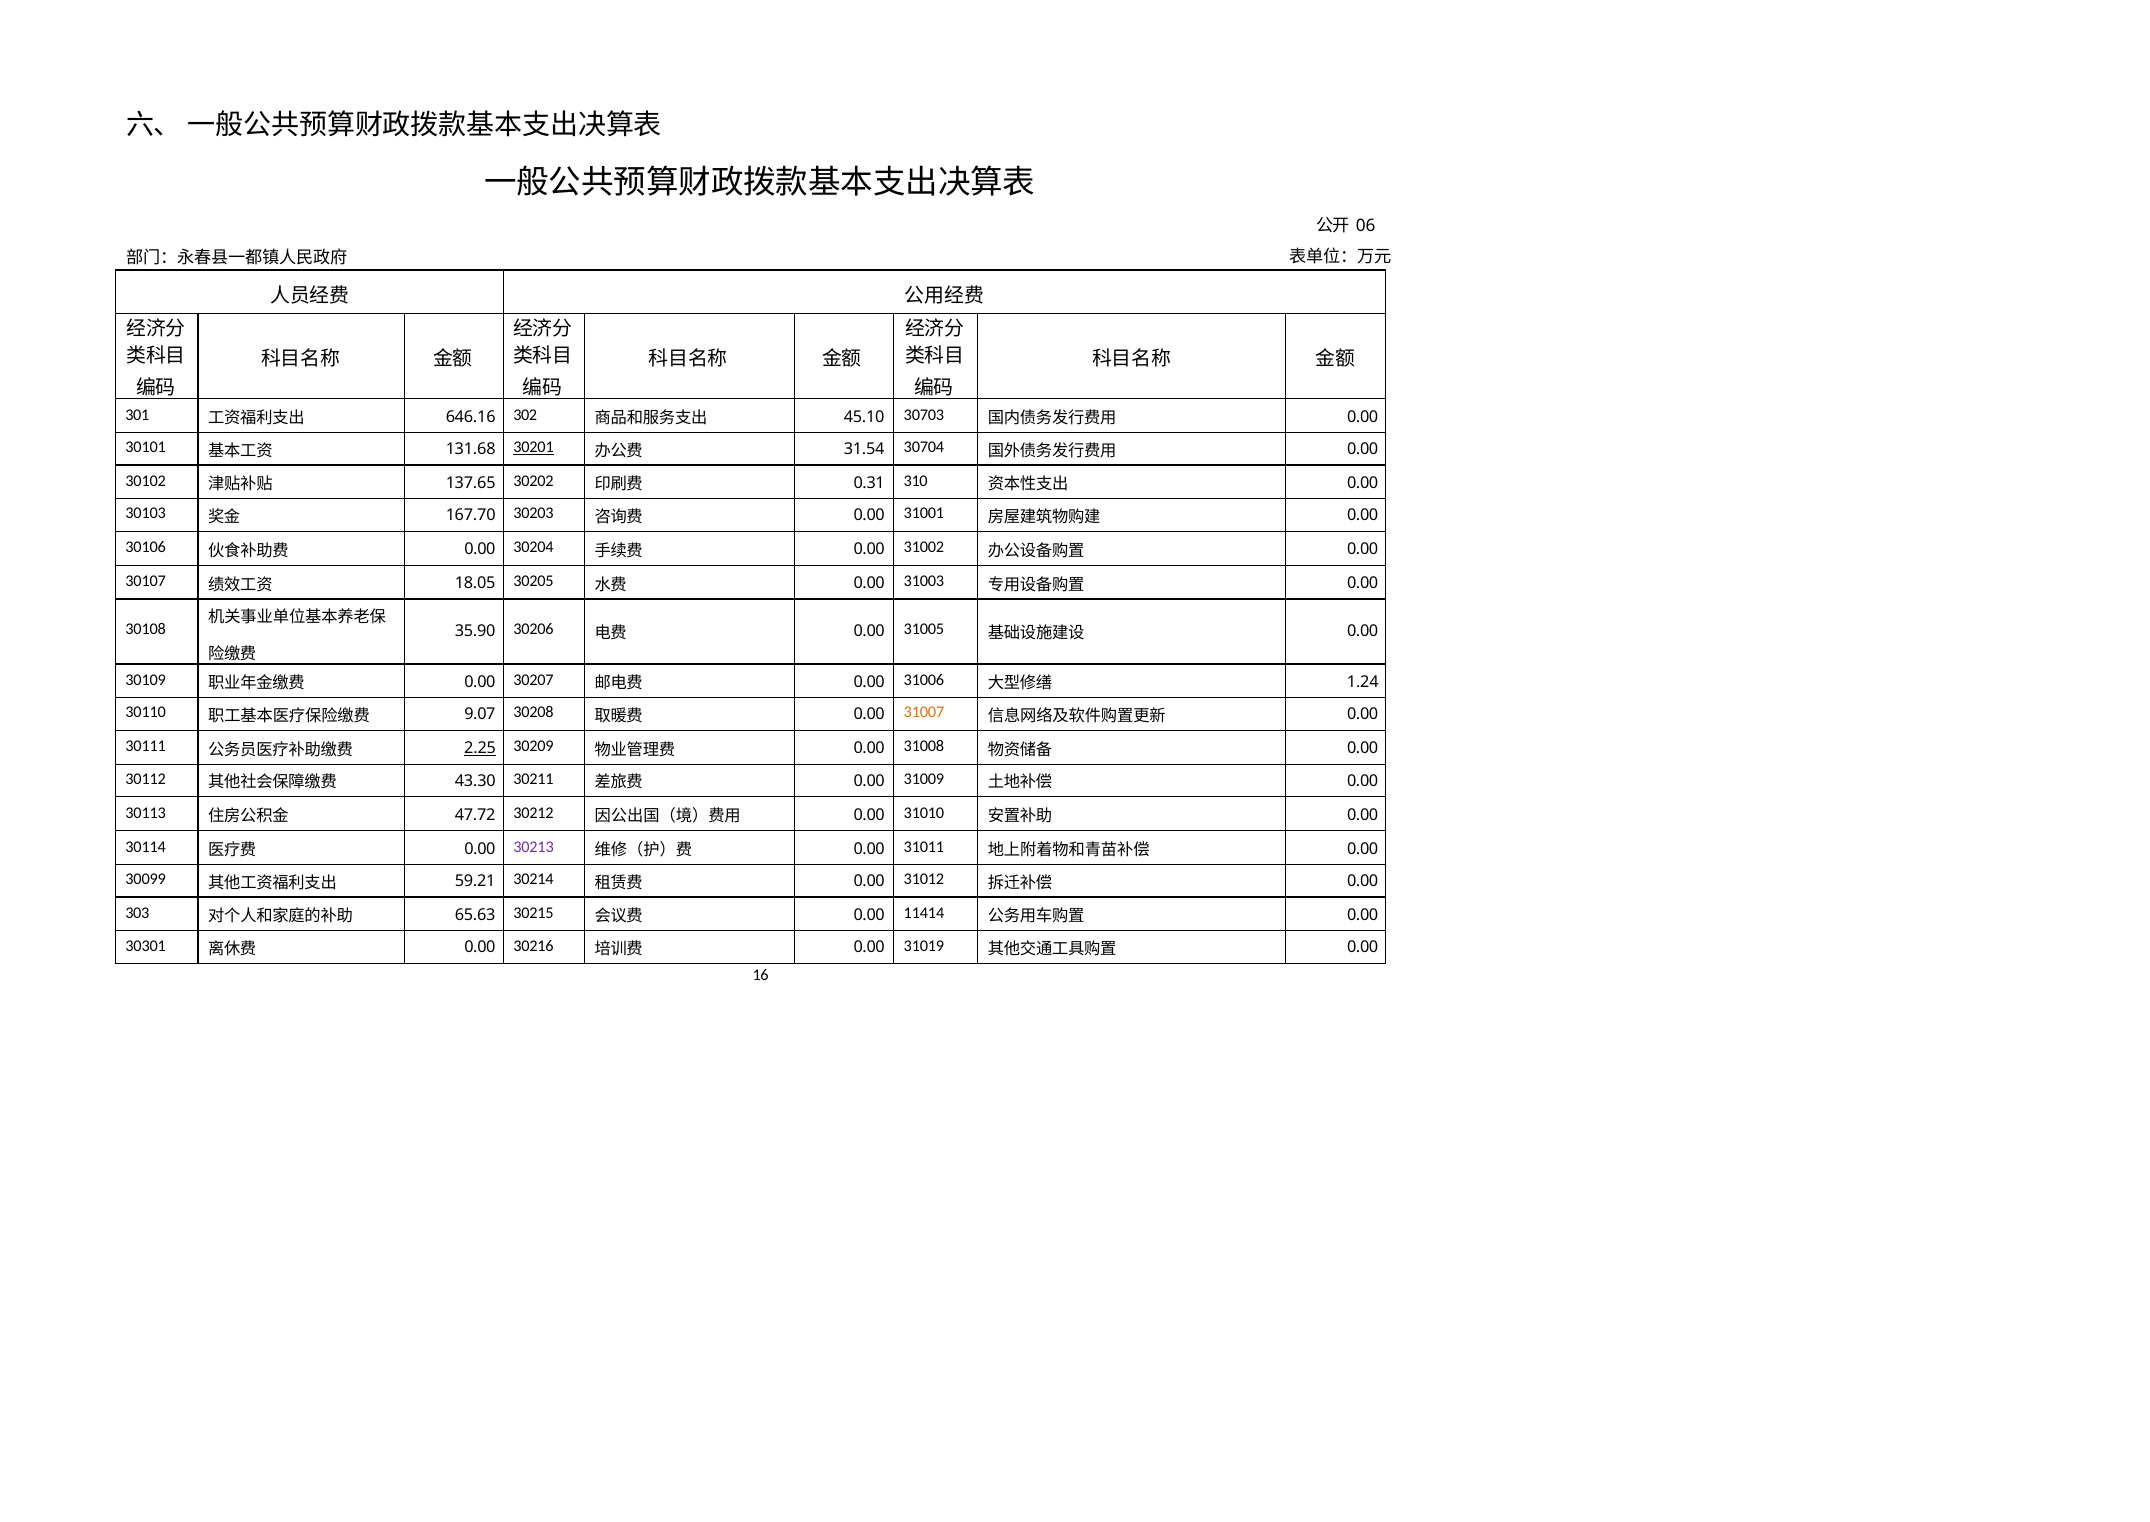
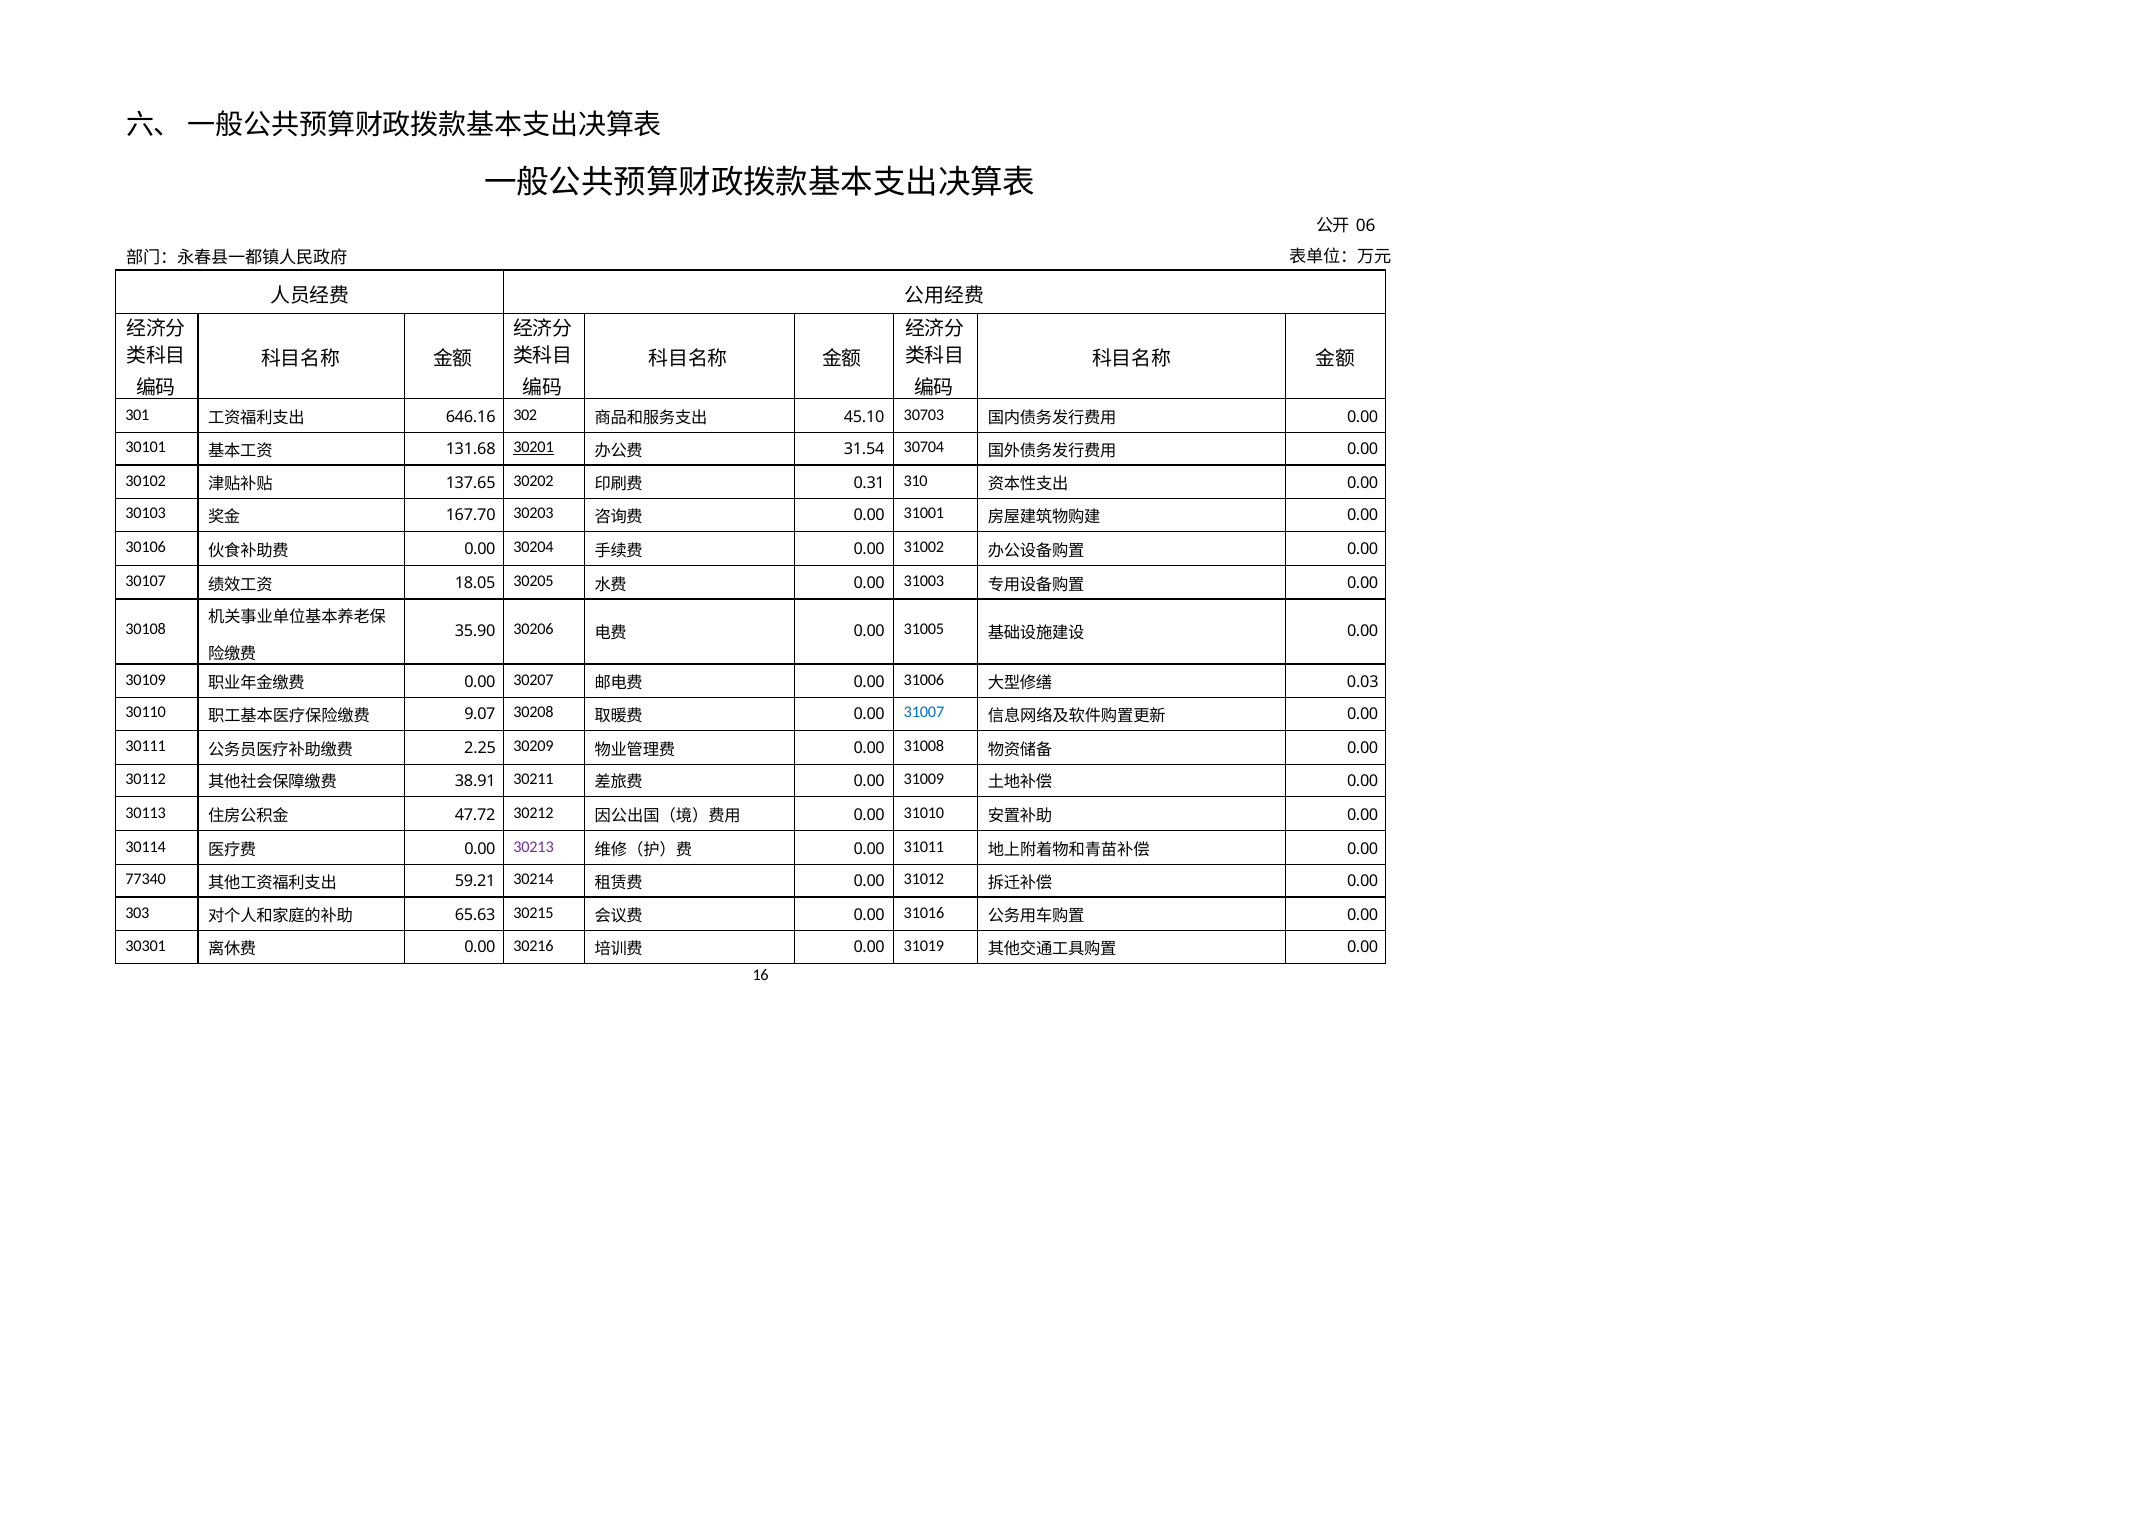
1.24: 1.24 -> 0.03 (1363, 682)
31007 colour: orange -> blue (924, 713)
2.25 underline: present -> none (480, 749)
43.30: 43.30 -> 38.91 (475, 781)
30099: 30099 -> 77340 (146, 879)
11414: 11414 -> 31016 (924, 913)
